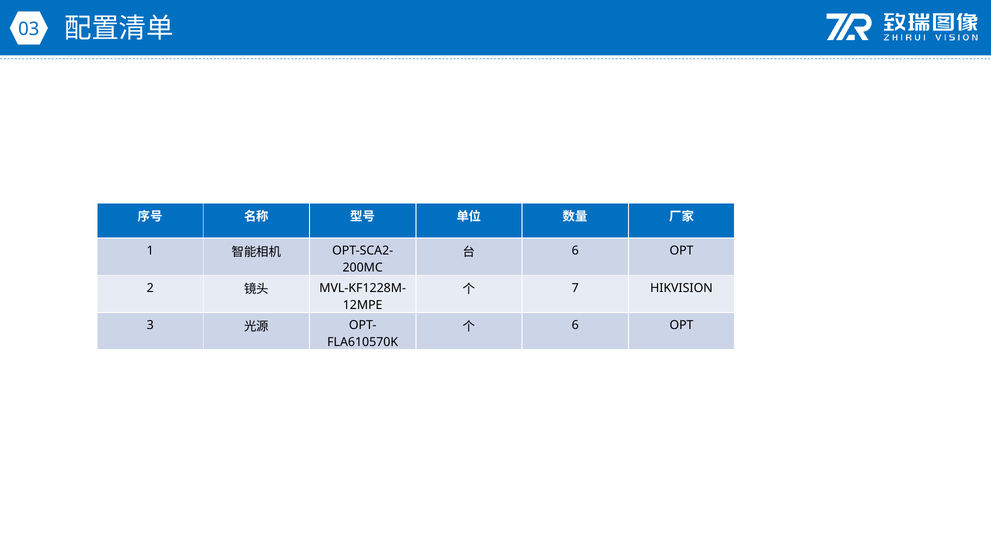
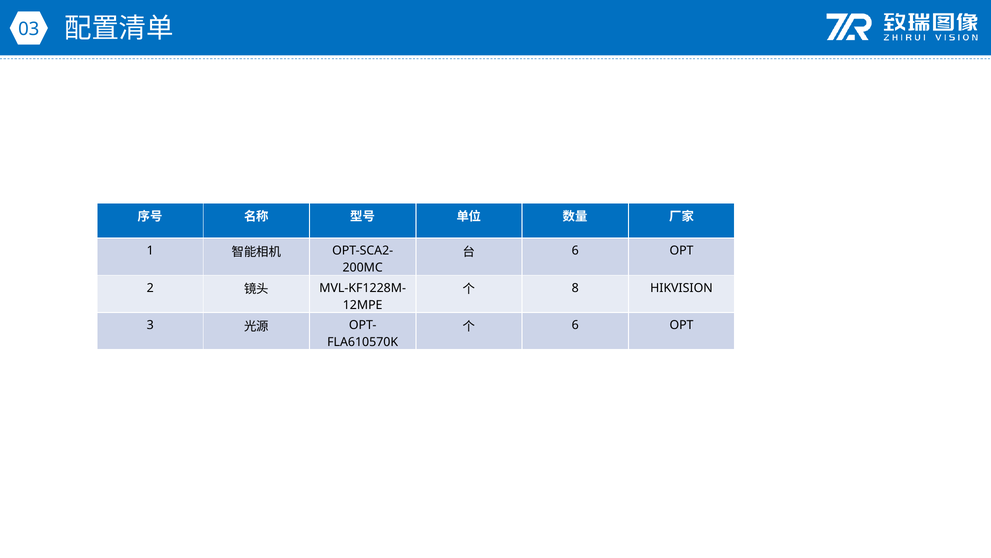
7: 7 -> 8 (575, 288)
